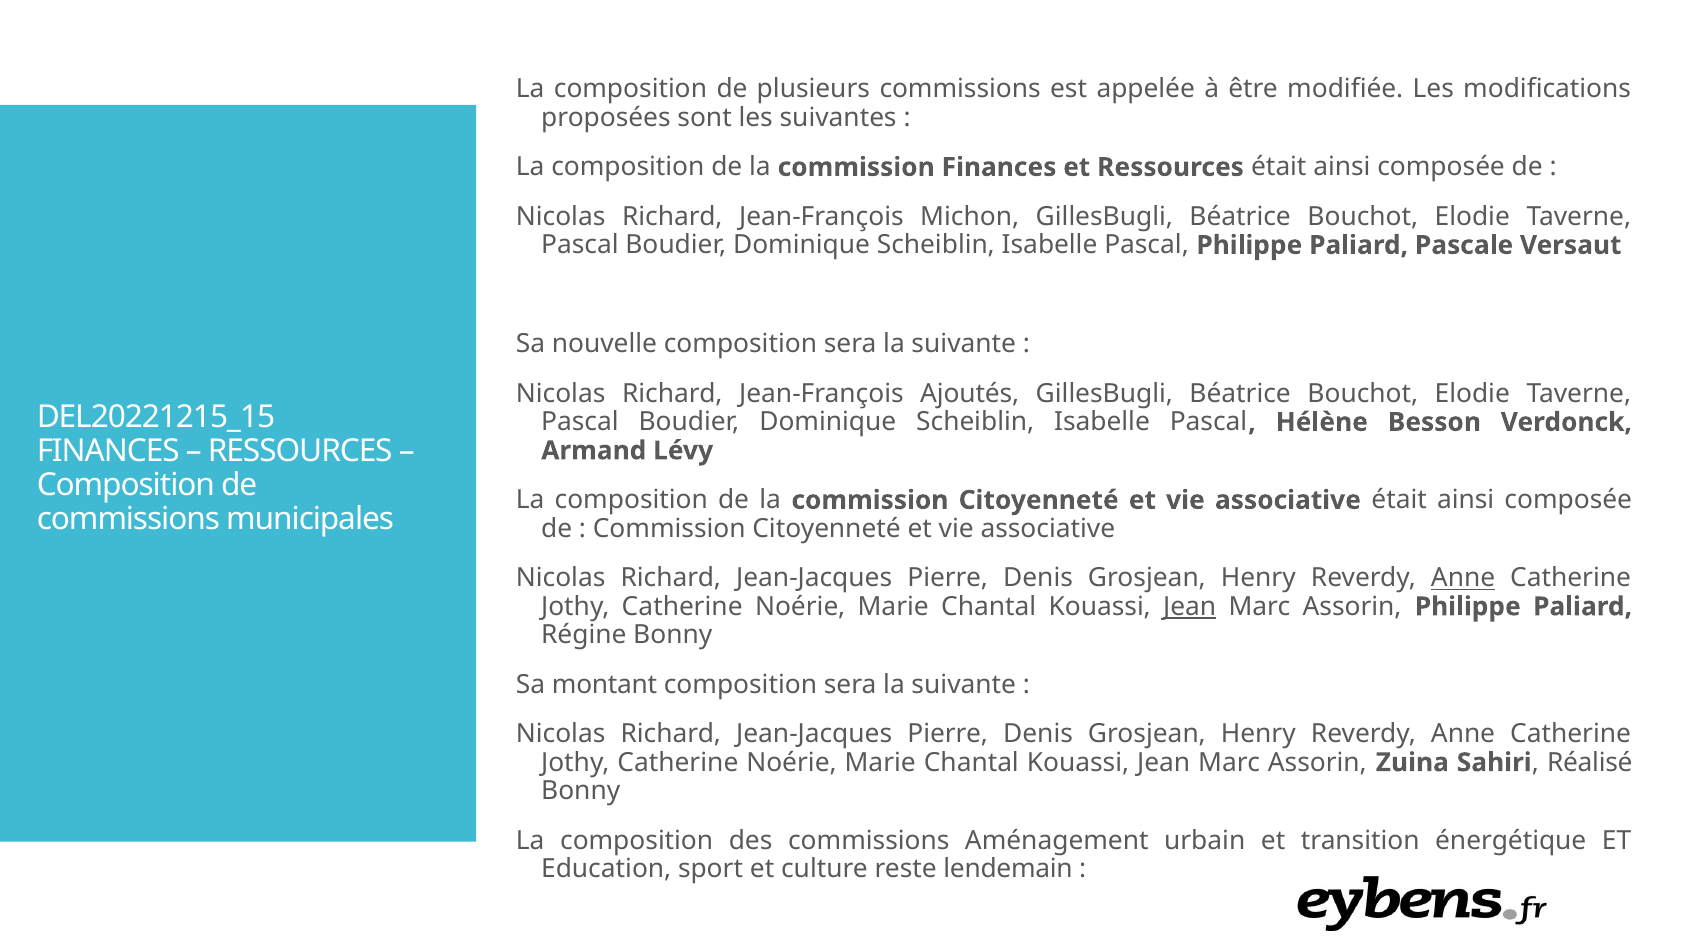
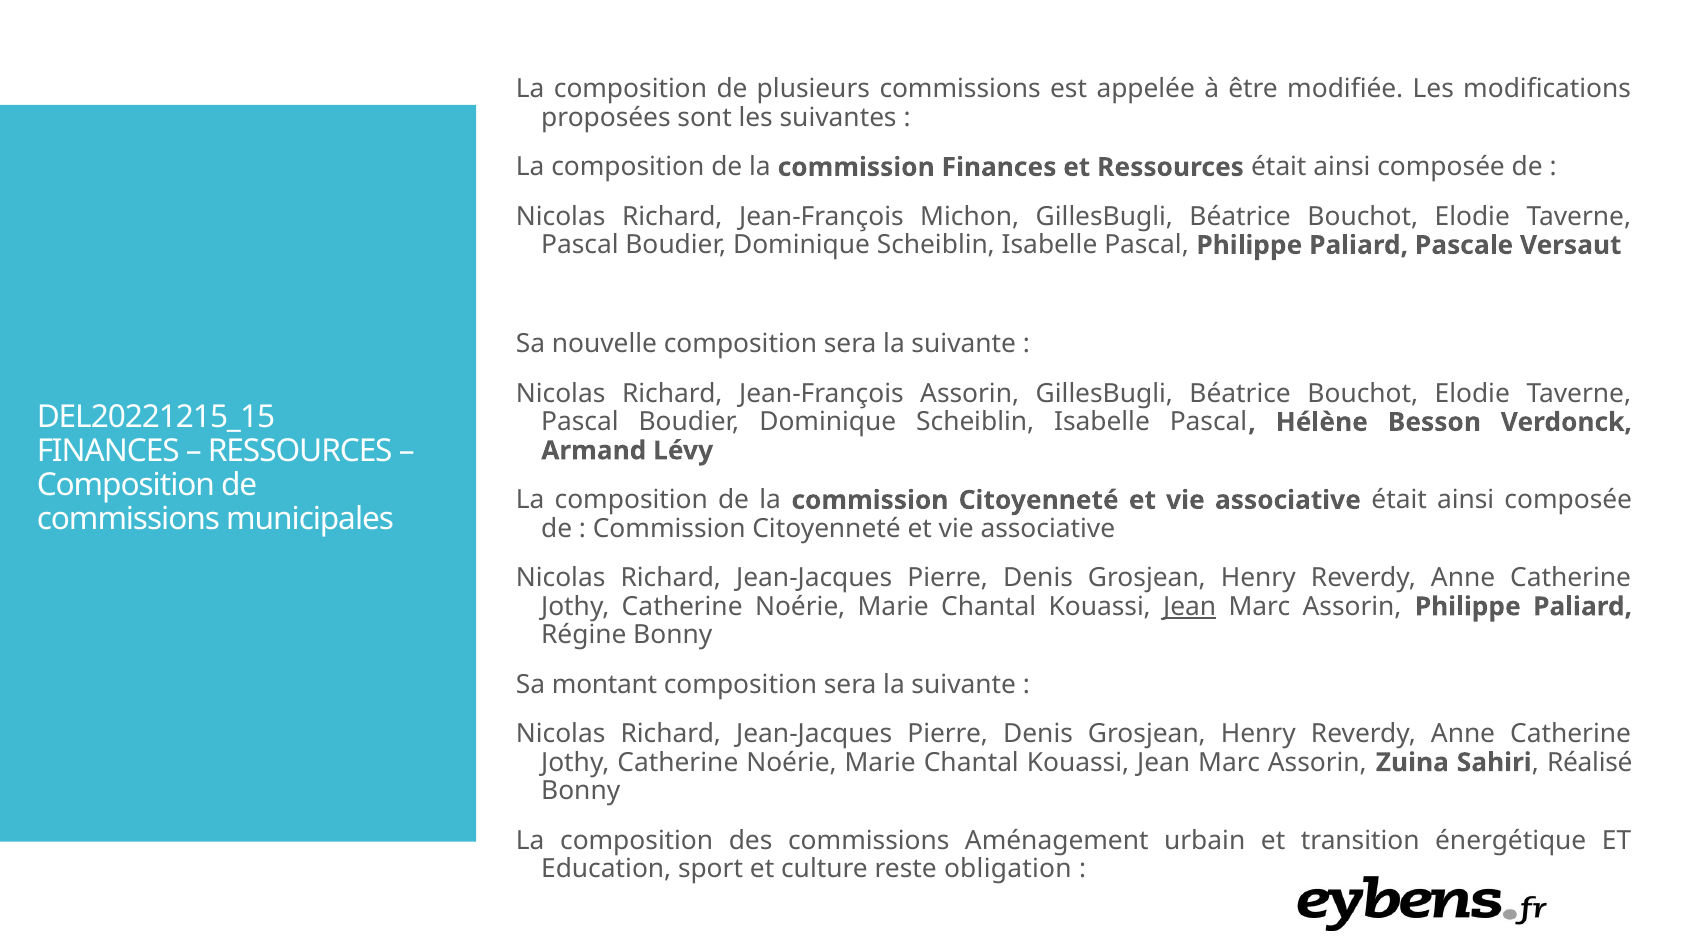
Jean-François Ajoutés: Ajoutés -> Assorin (970, 394)
Anne underline: present -> none (1463, 578)
lendemain: lendemain -> obligation (1008, 869)
